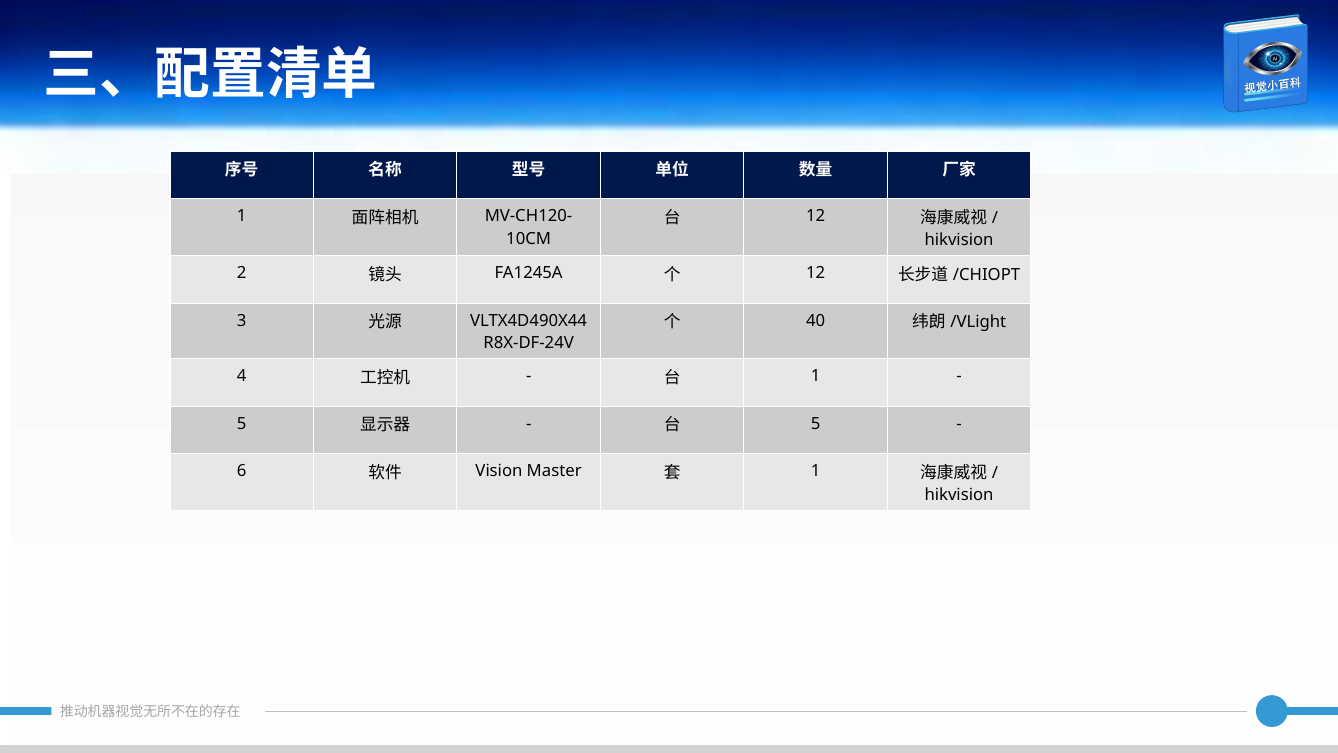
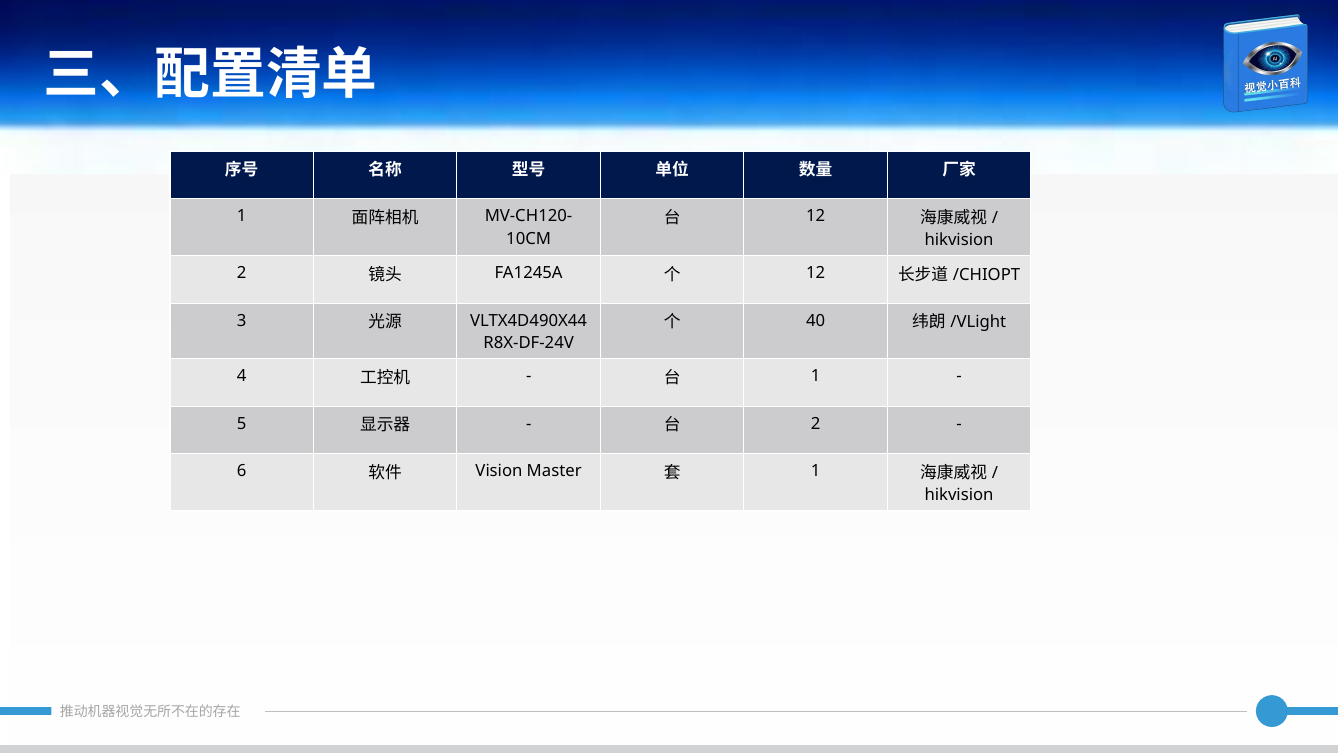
5: 5 -> 2 (816, 423)
